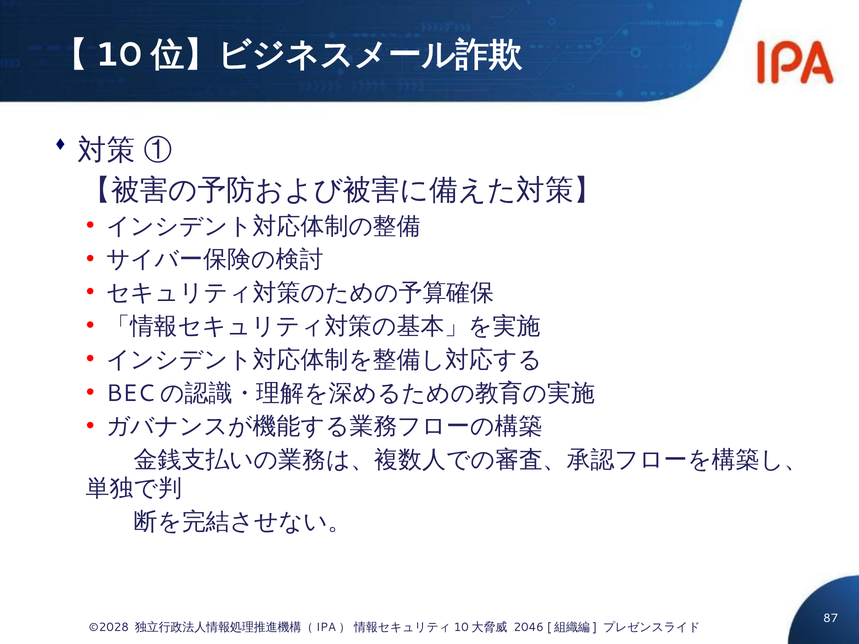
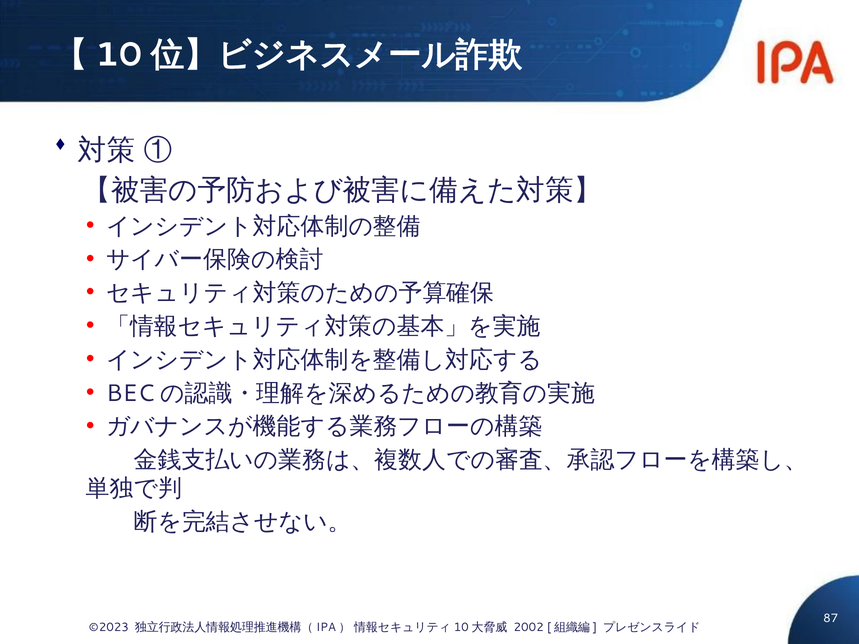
©2028: ©2028 -> ©2023 (109, 628)
2046: 2046 -> 2002 (529, 628)
